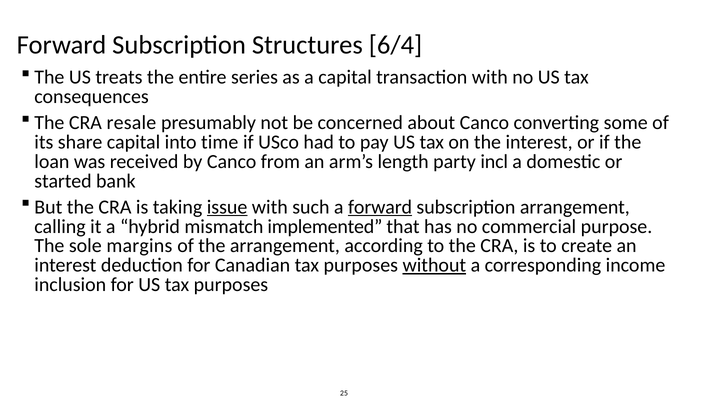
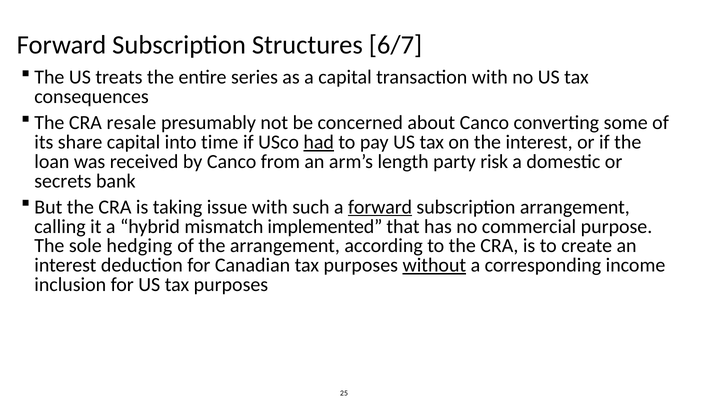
6/4: 6/4 -> 6/7 (396, 45)
had underline: none -> present (319, 142)
incl: incl -> risk (494, 161)
started: started -> secrets (63, 181)
issue underline: present -> none (227, 207)
margins: margins -> hedging (139, 246)
